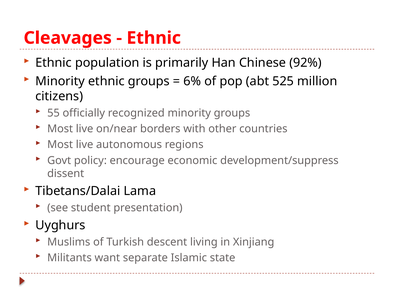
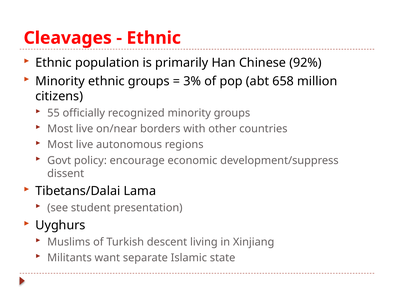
6%: 6% -> 3% (192, 81)
525: 525 -> 658 (283, 81)
